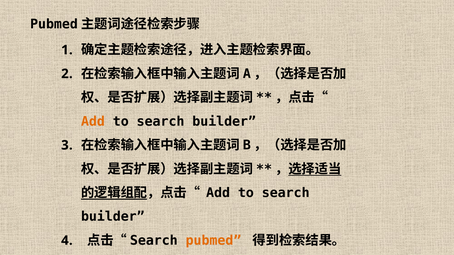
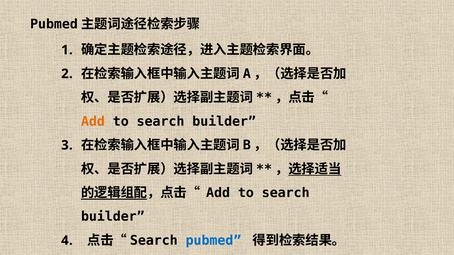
pubmed colour: orange -> blue (213, 241)
